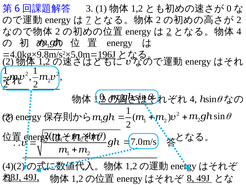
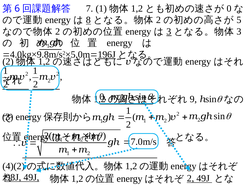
3: 3 -> 7 (90, 8)
7: 7 -> 8 (88, 20)
2: 2 -> 5 (239, 20)
2: 2 -> 3 (169, 31)
4: 4 -> 3 (239, 31)
4: 4 -> 9 (193, 99)
8: 8 -> 2 (190, 178)
